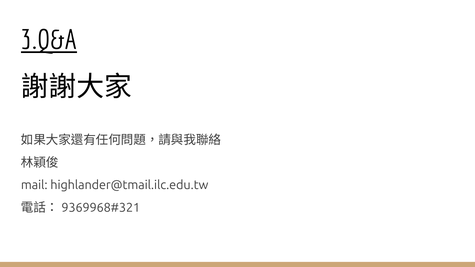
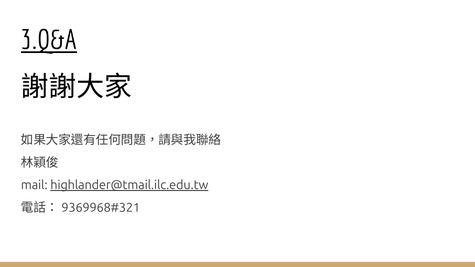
highlander@tmail.ilc.edu.tw underline: none -> present (129, 185)
